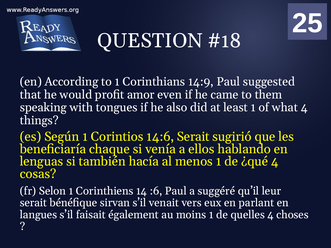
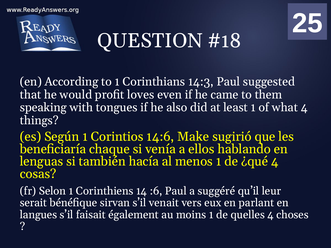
14:9: 14:9 -> 14:3 (201, 82)
amor: amor -> loves (141, 95)
14:6 Serait: Serait -> Make (193, 137)
